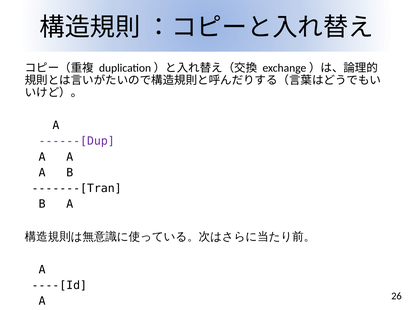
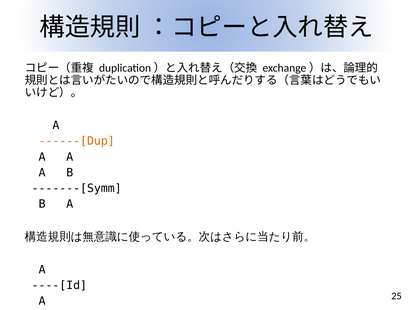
------[Dup colour: purple -> orange (77, 141)
-------[Tran: -------[Tran -> -------[Symm (77, 188)
26: 26 -> 25 (396, 296)
